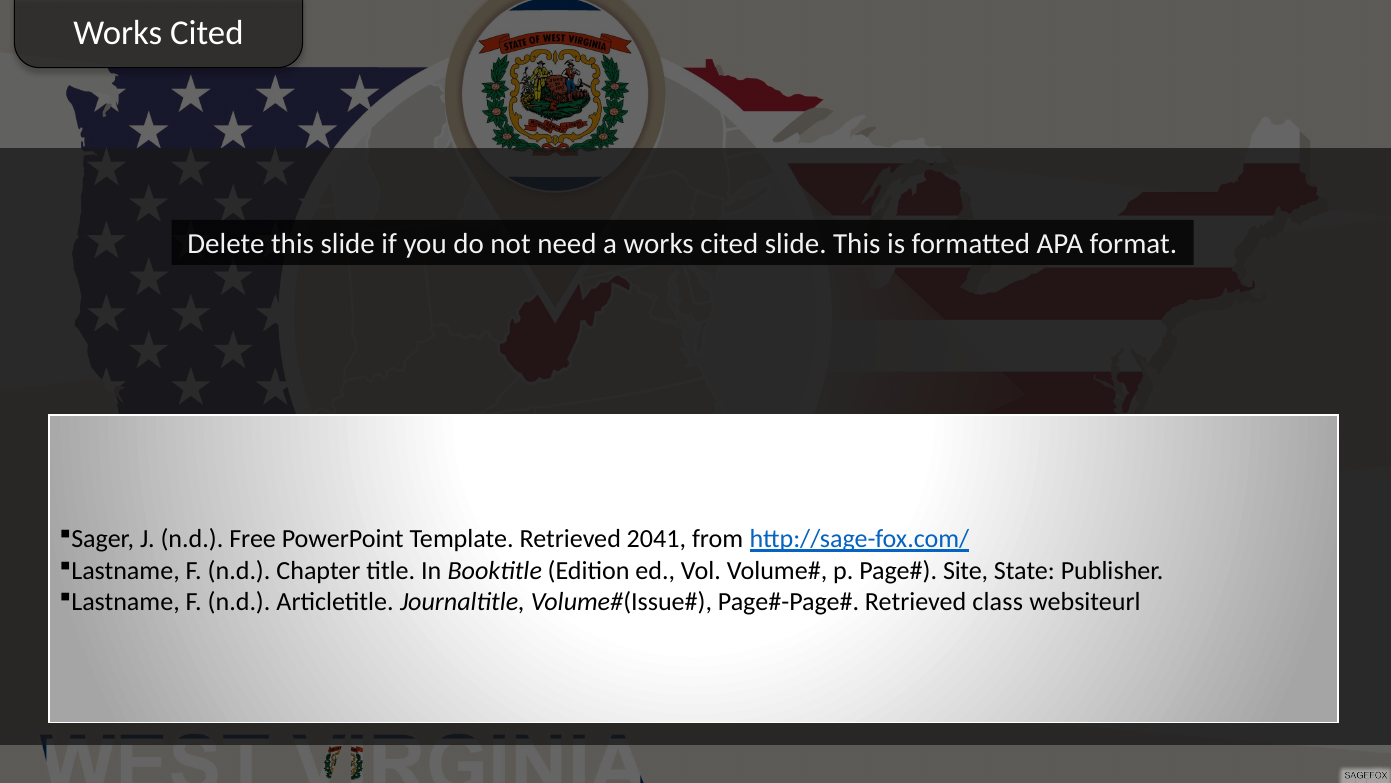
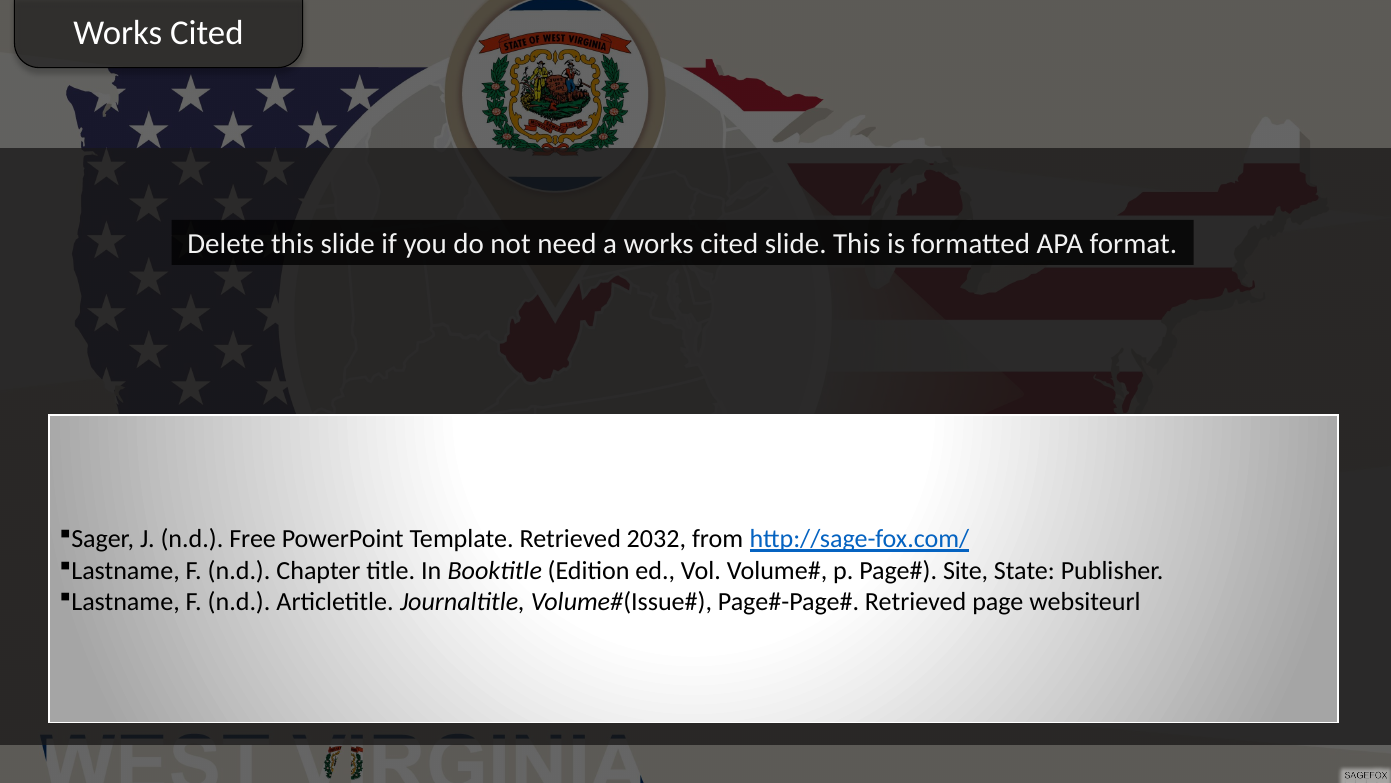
2041: 2041 -> 2032 (656, 539)
class: class -> page (998, 602)
